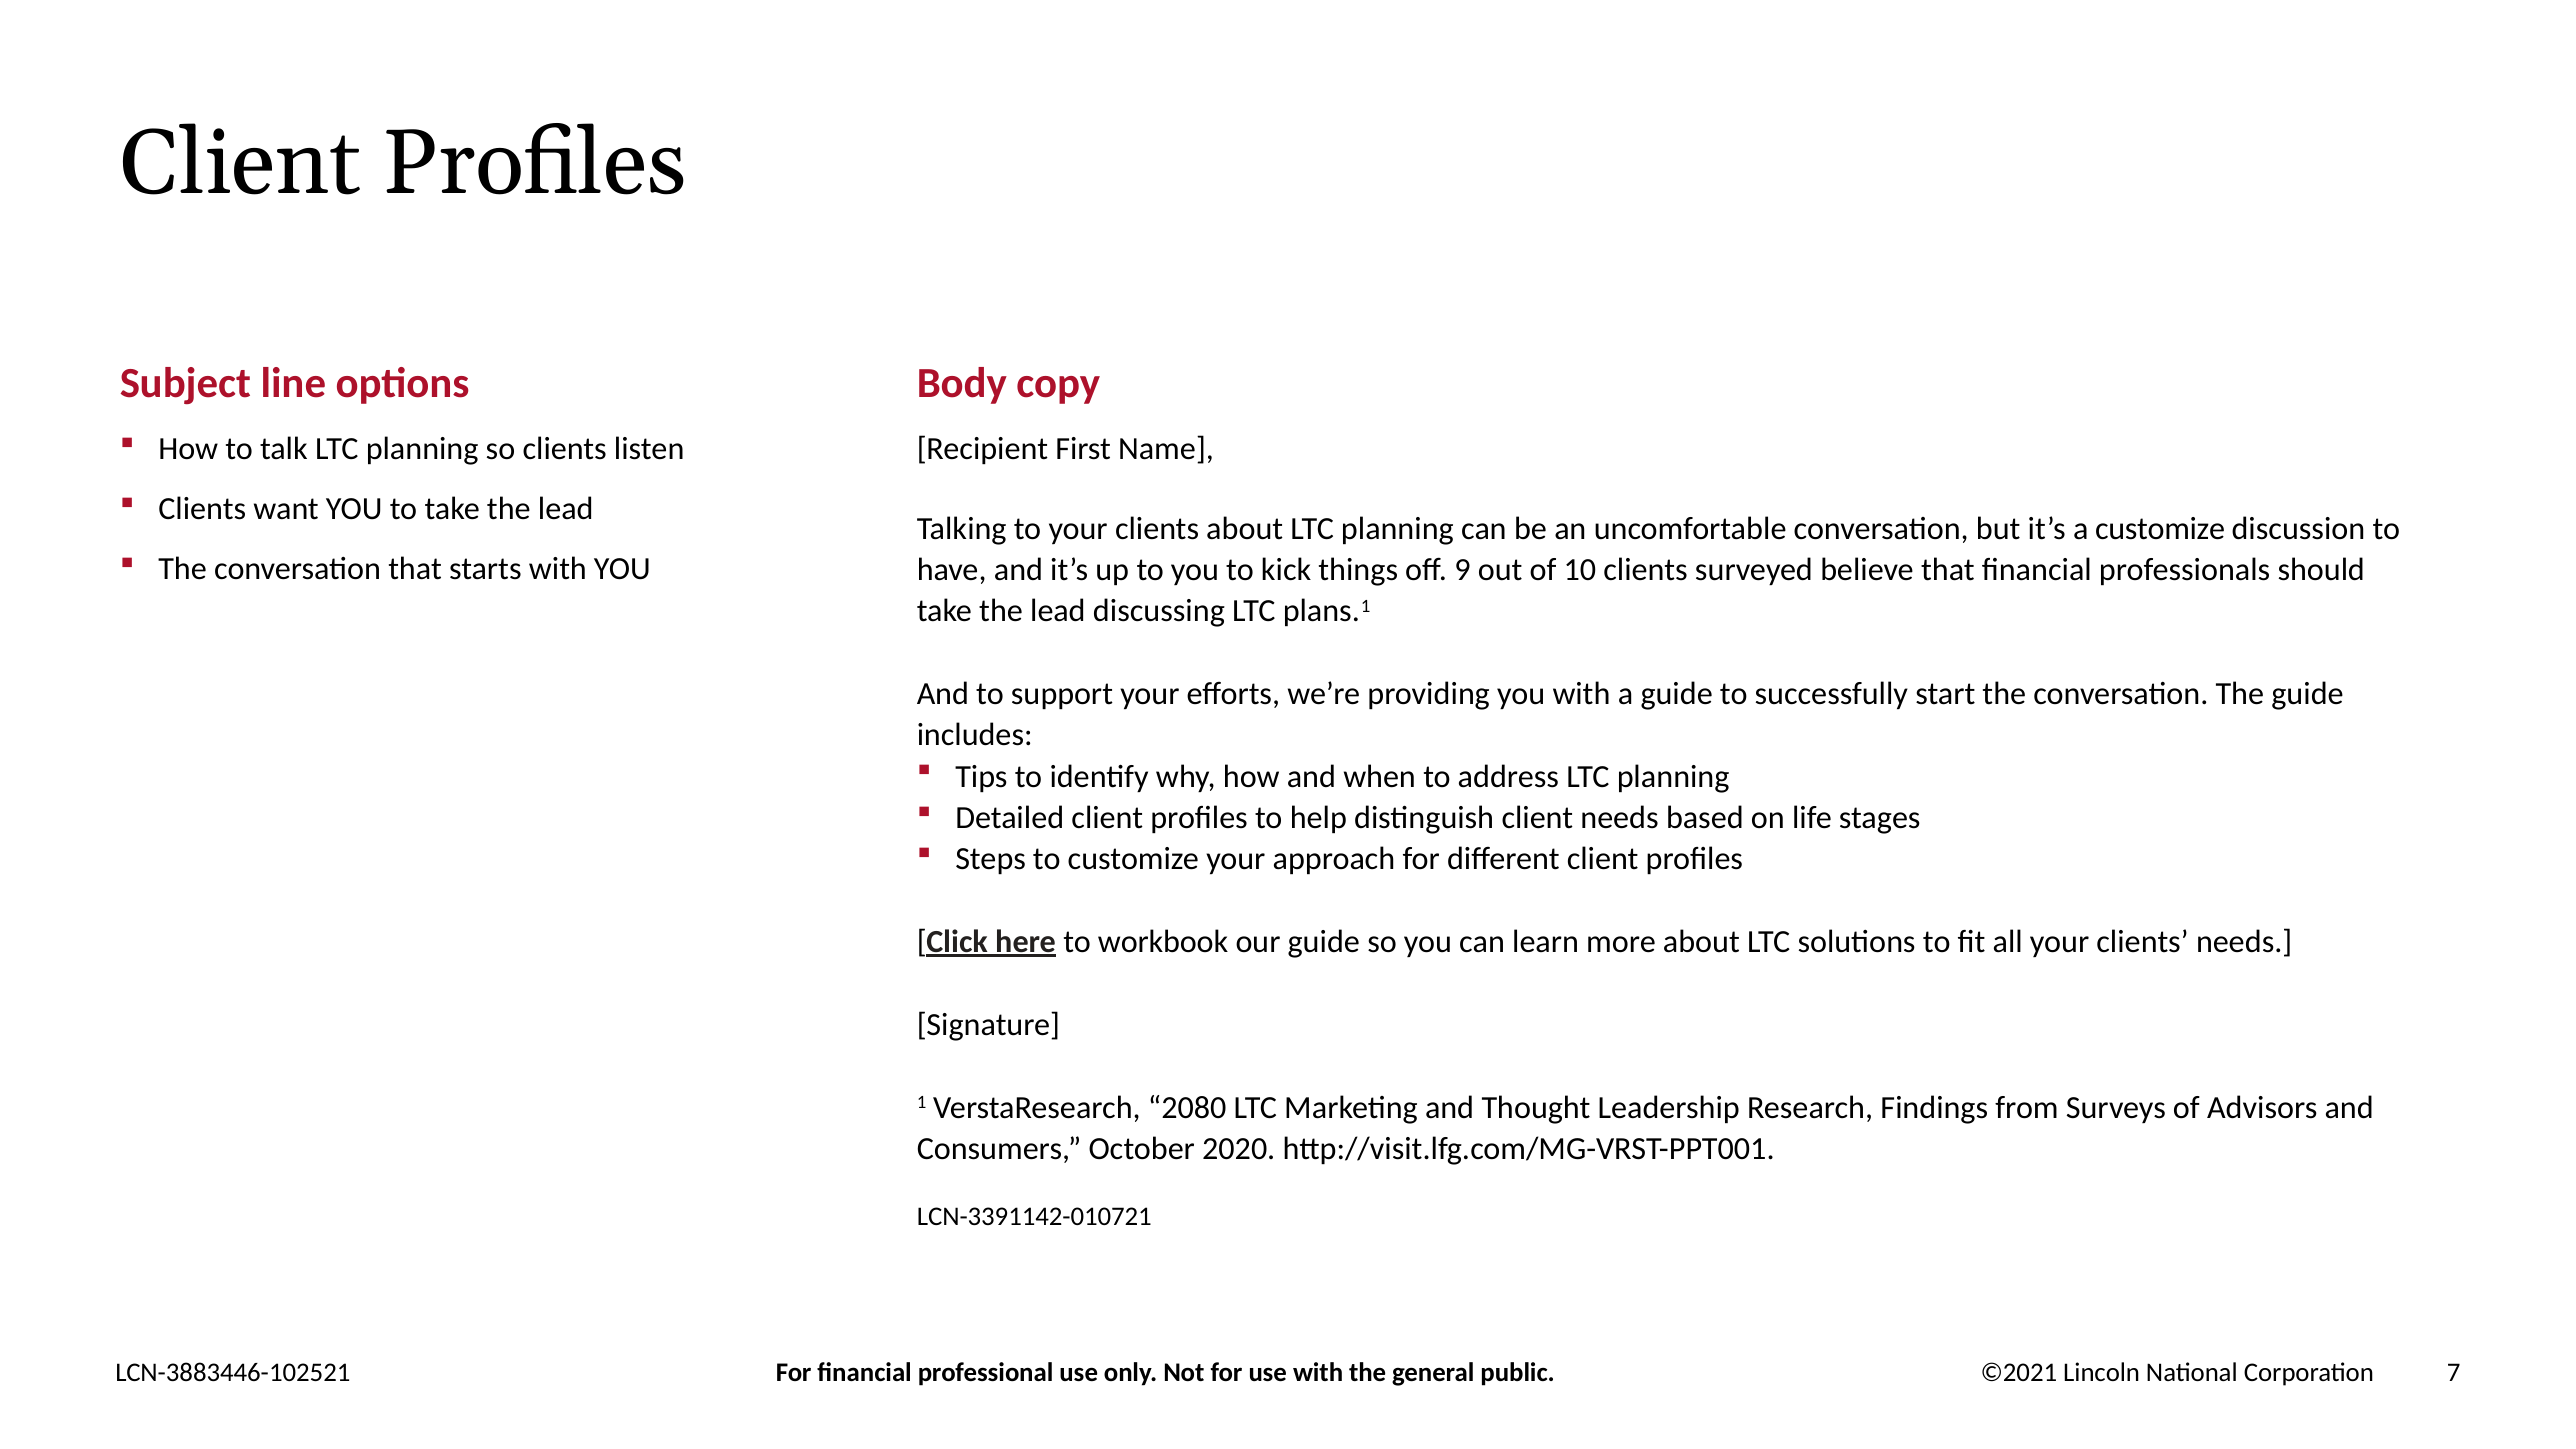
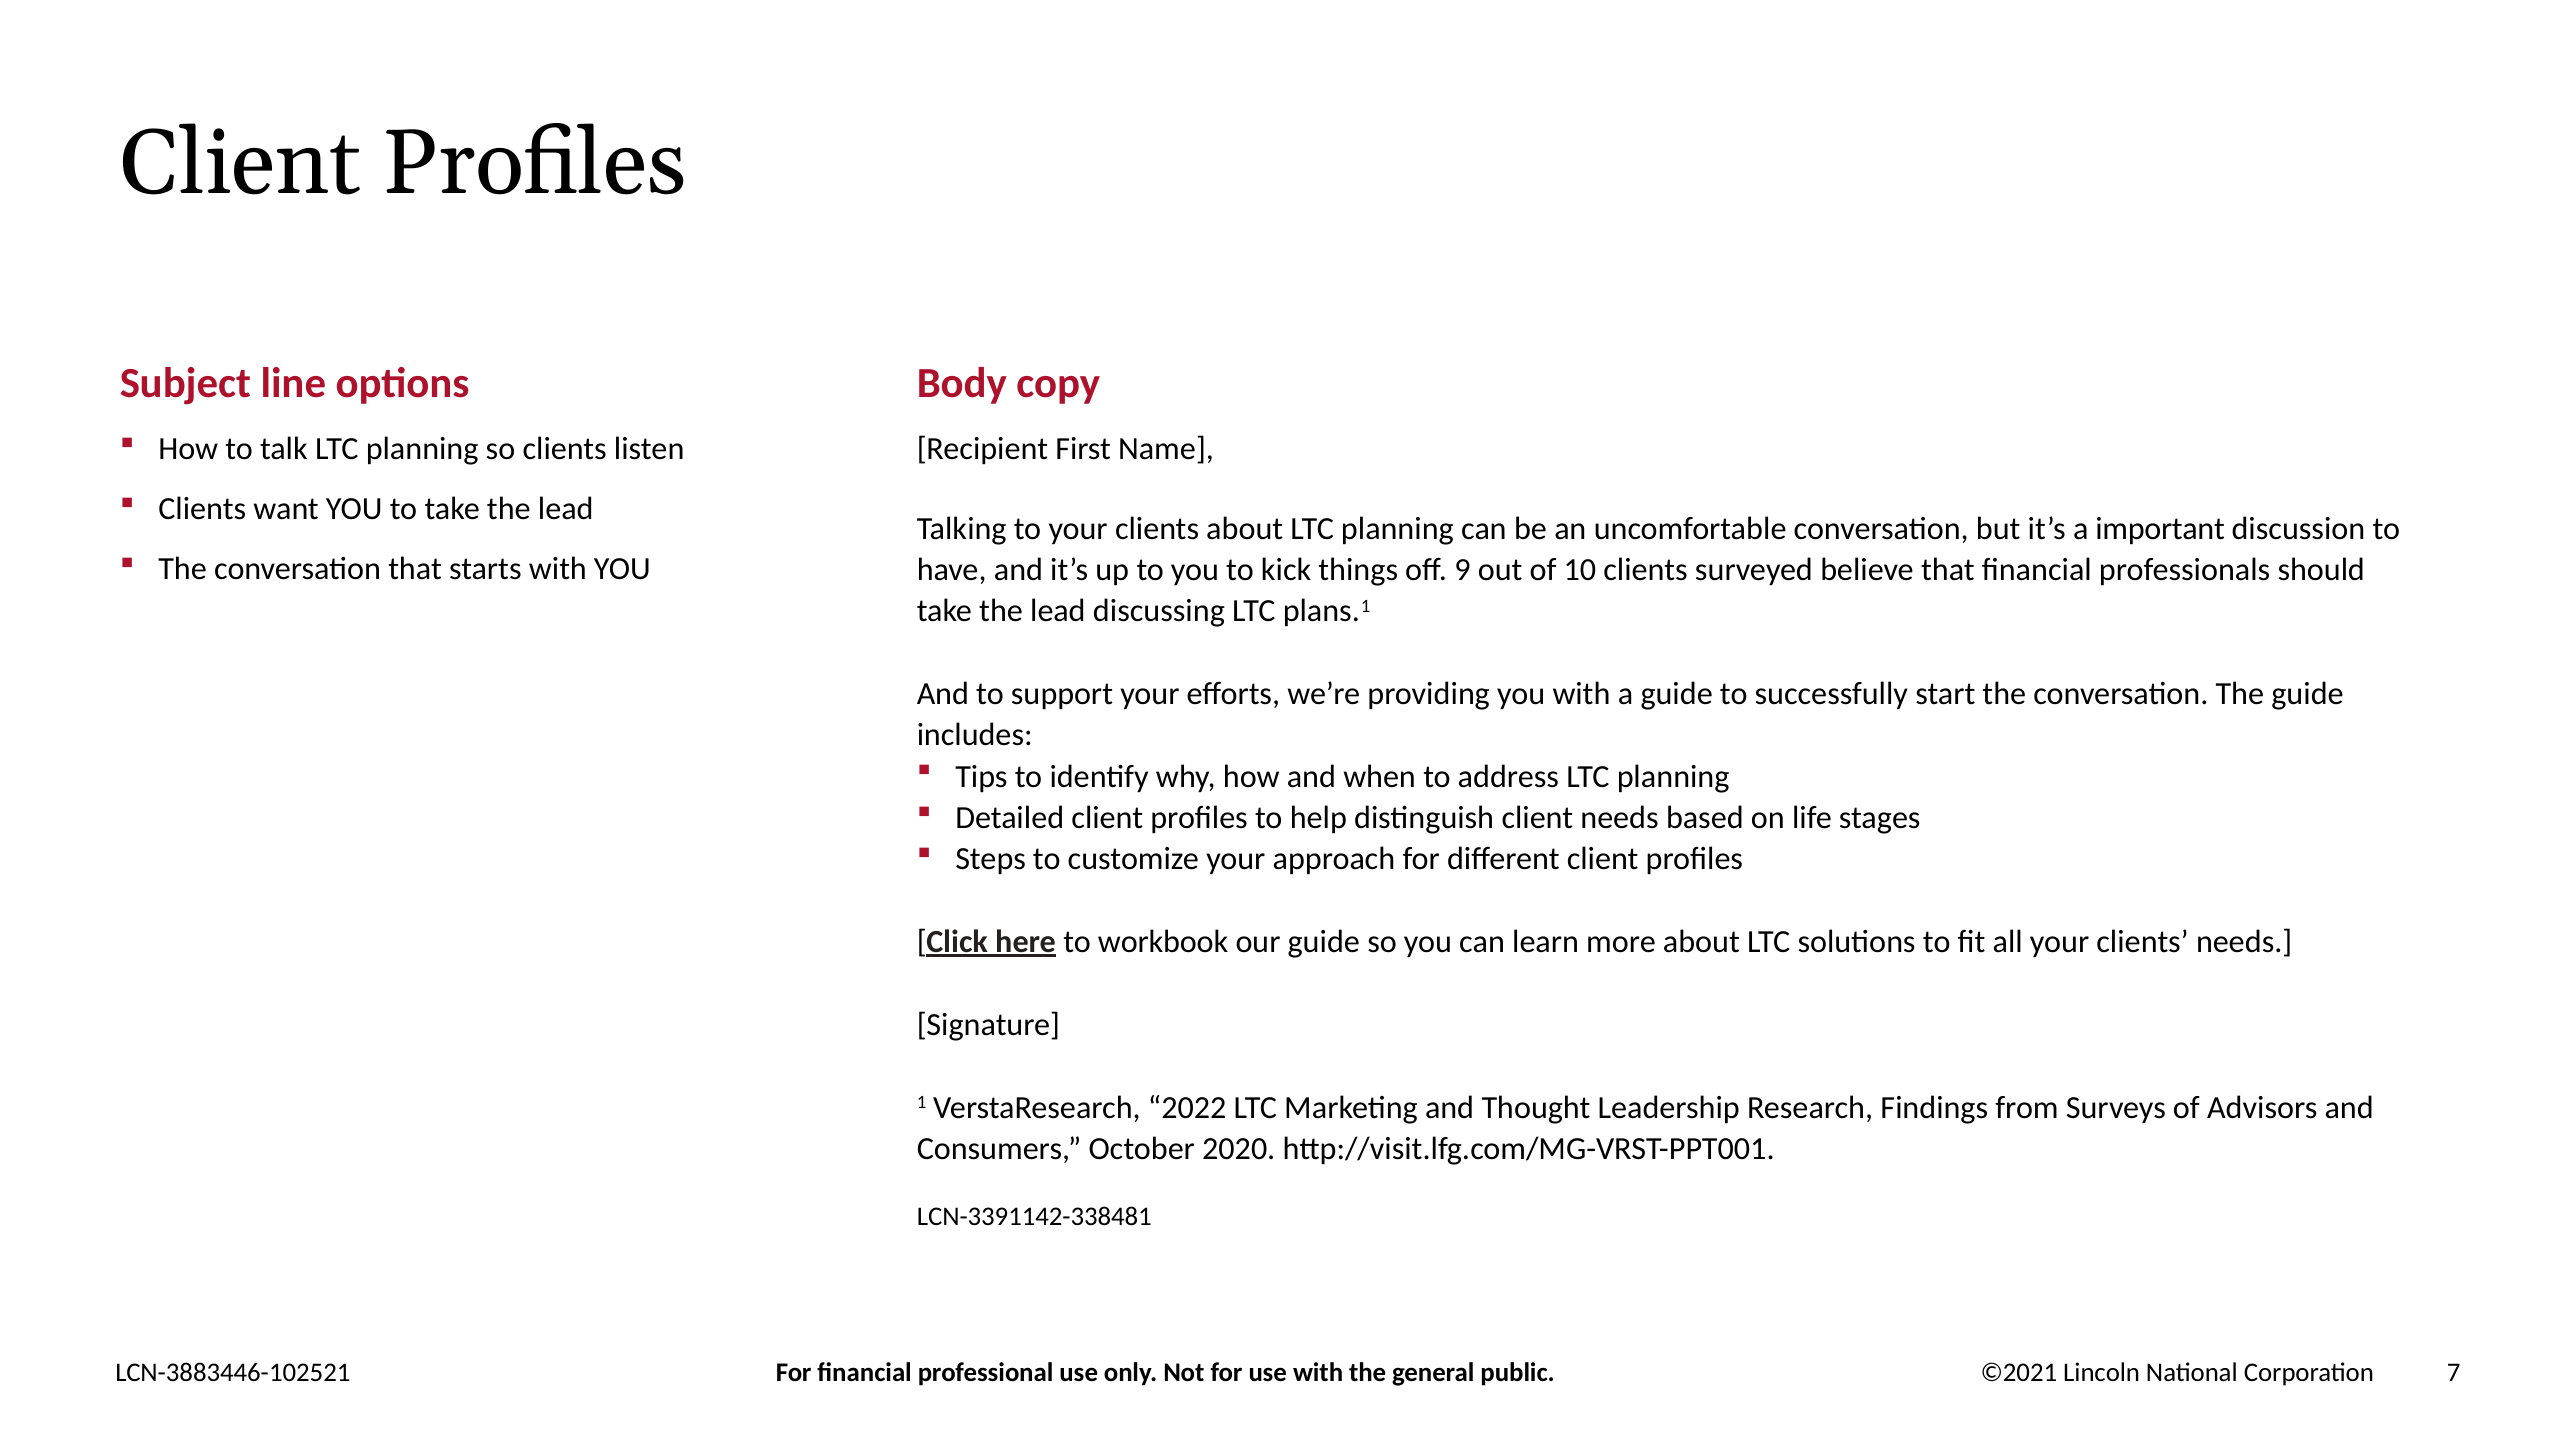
a customize: customize -> important (2160, 529)
2080: 2080 -> 2022 (1187, 1108)
LCN-3391142-010721: LCN-3391142-010721 -> LCN-3391142-338481 (1034, 1216)
